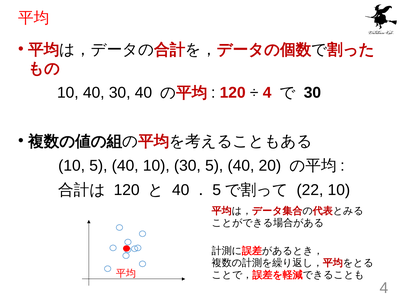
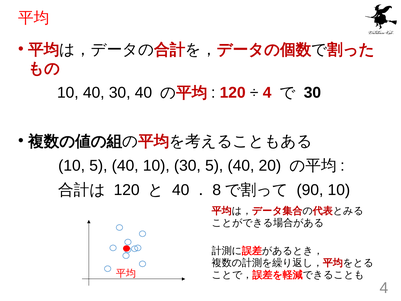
5: 5 -> 8 (217, 190)
22: 22 -> 90 (310, 190)
